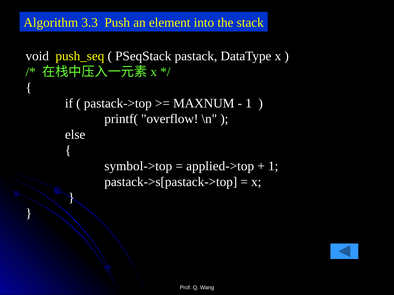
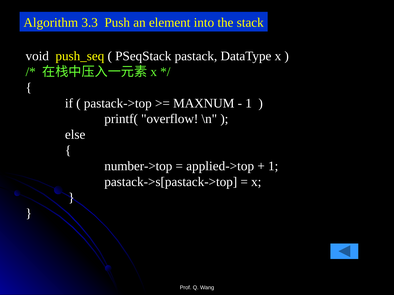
symbol->top: symbol->top -> number->top (138, 166)
